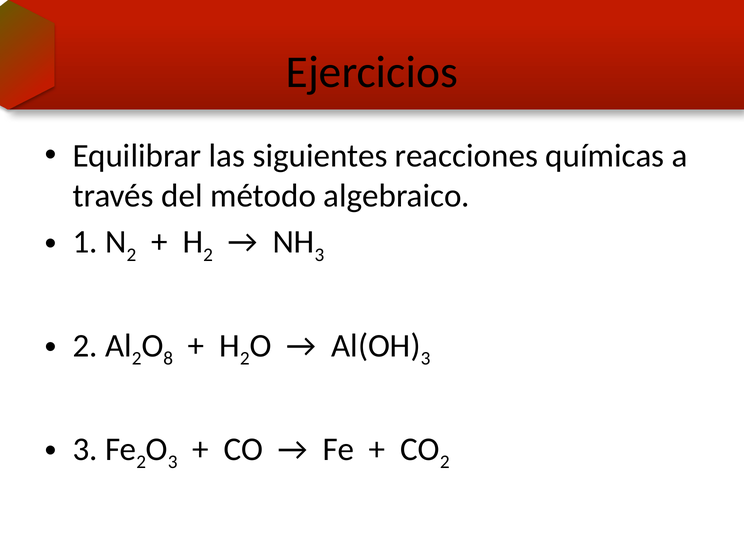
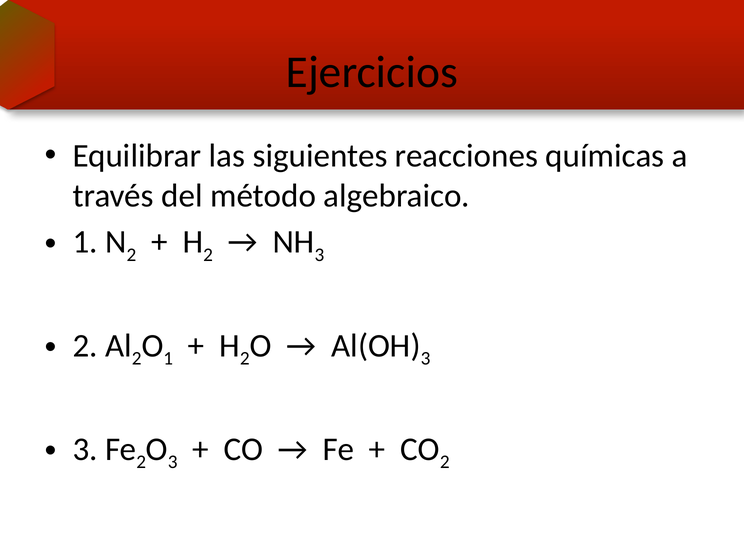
8: 8 -> 1 (168, 359)
